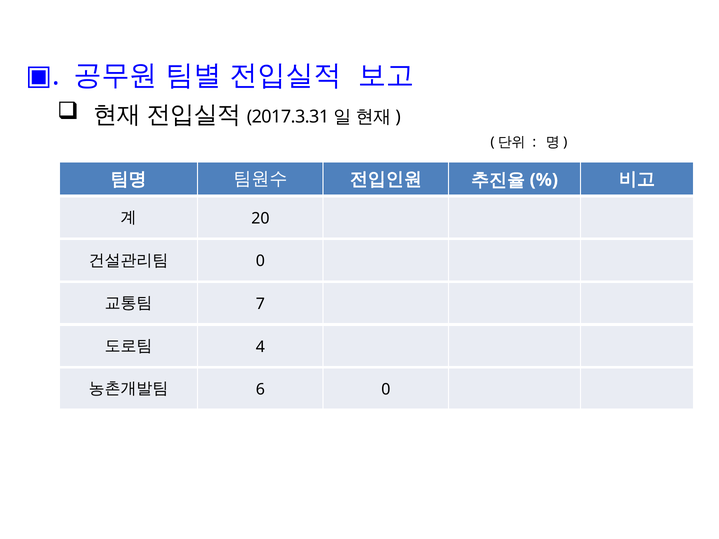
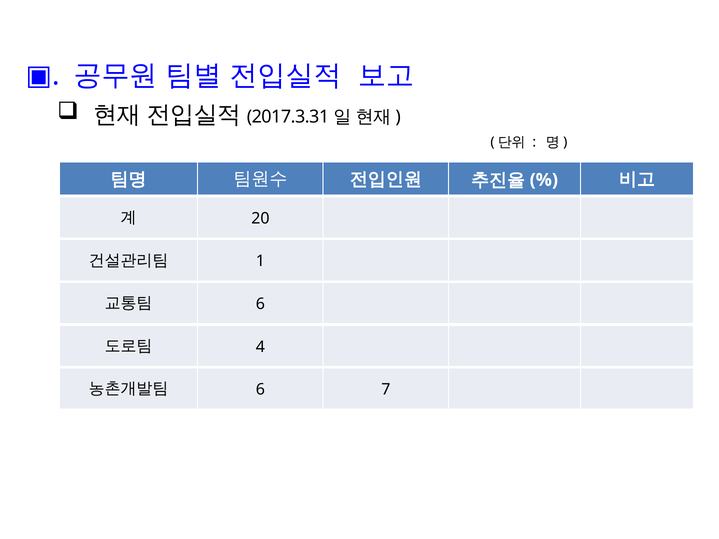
0: 0 -> 1 (260, 261)
7: 7 -> 6 (260, 304)
6 0: 0 -> 7 (386, 390)
